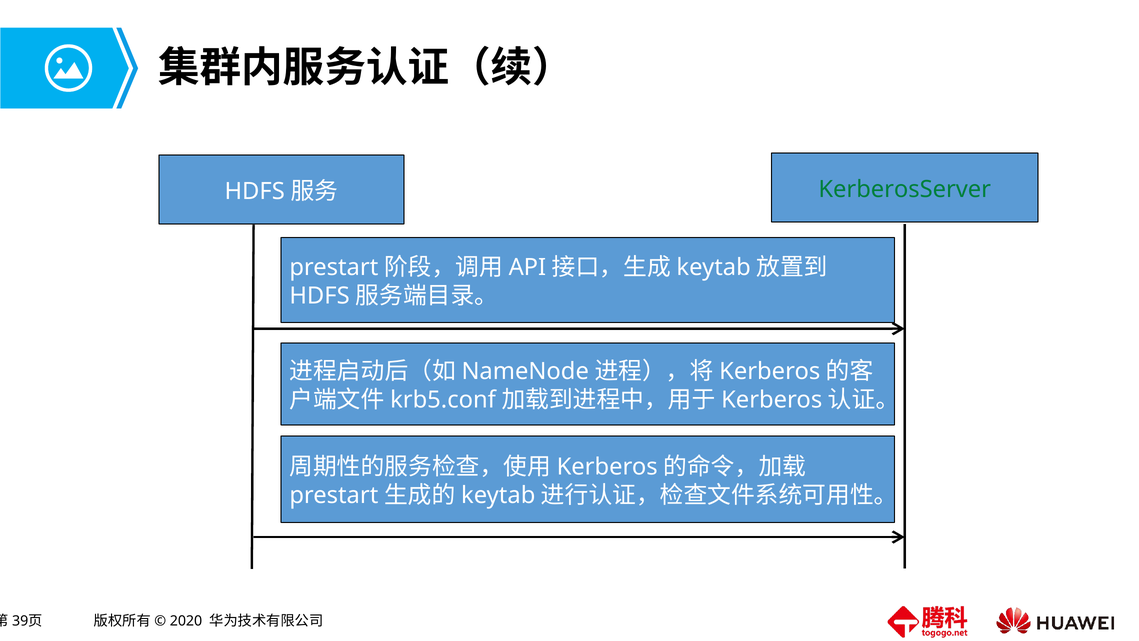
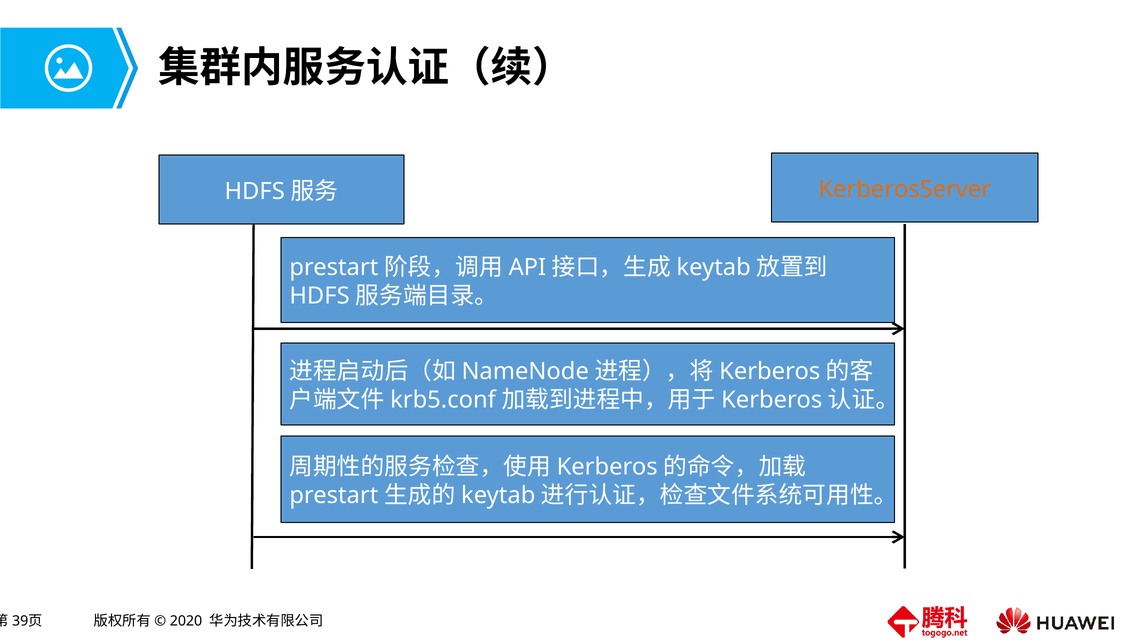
KerberosServer colour: green -> orange (905, 189)
